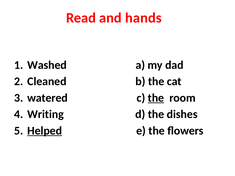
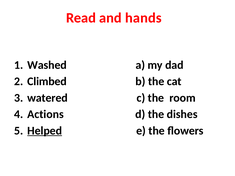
Cleaned: Cleaned -> Climbed (47, 82)
the underline: present -> none (156, 98)
Writing: Writing -> Actions (46, 114)
